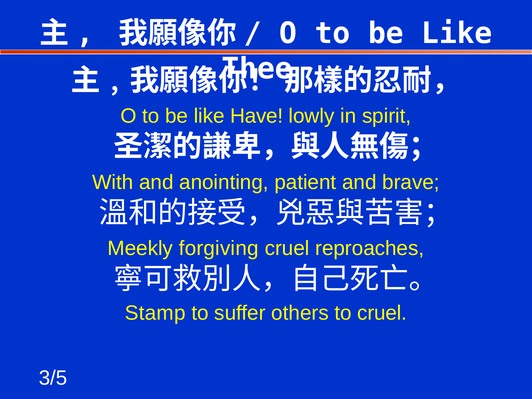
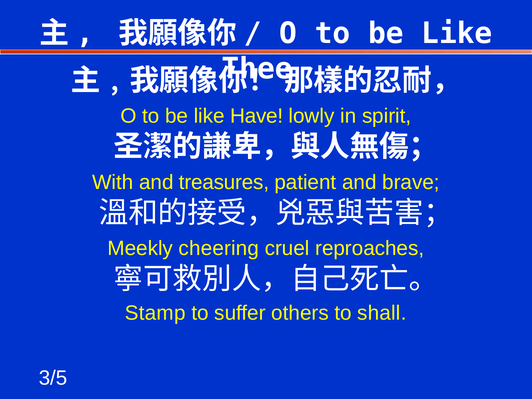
anointing: anointing -> treasures (224, 182)
forgiving: forgiving -> cheering (219, 248)
to cruel: cruel -> shall (382, 313)
